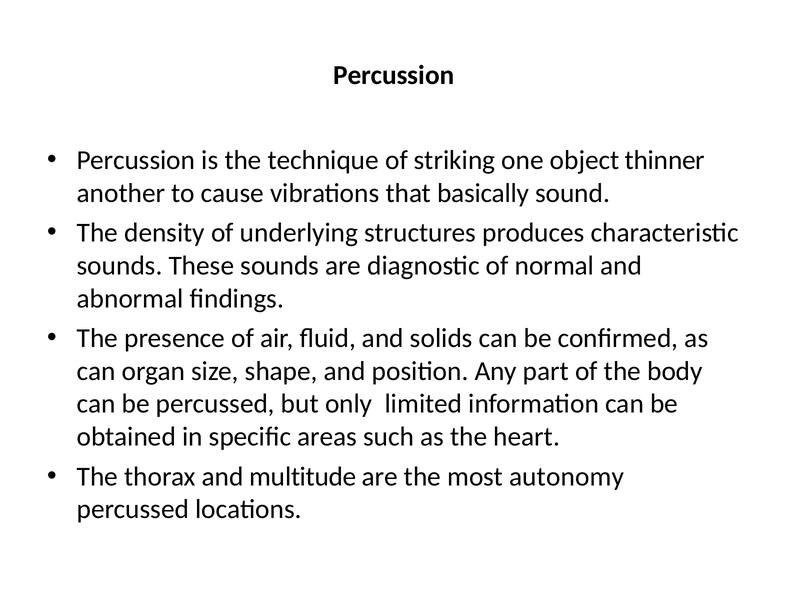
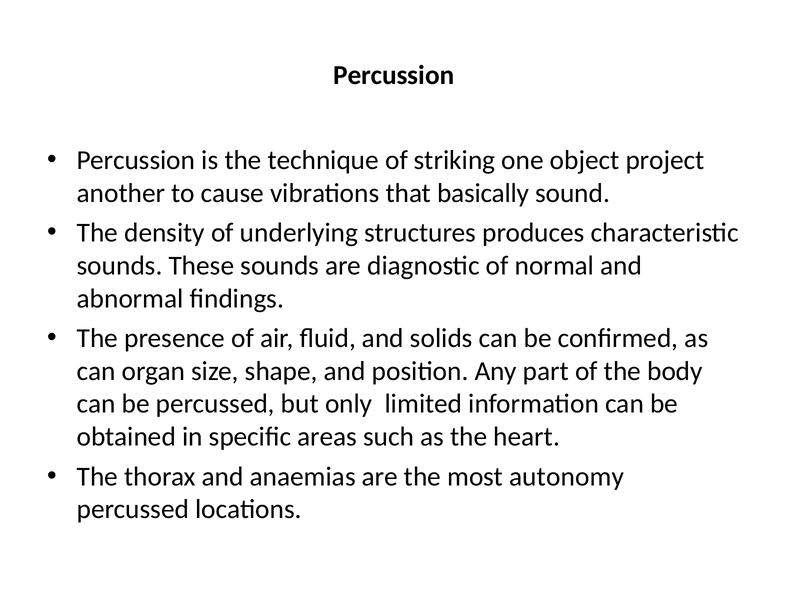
thinner: thinner -> project (665, 160)
multitude: multitude -> anaemias (303, 477)
